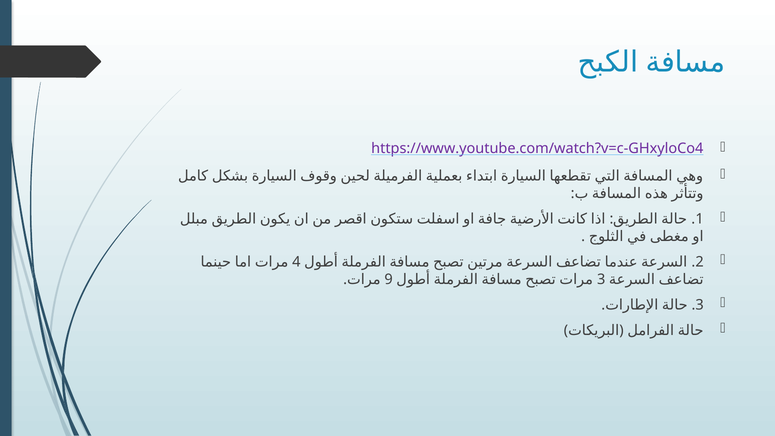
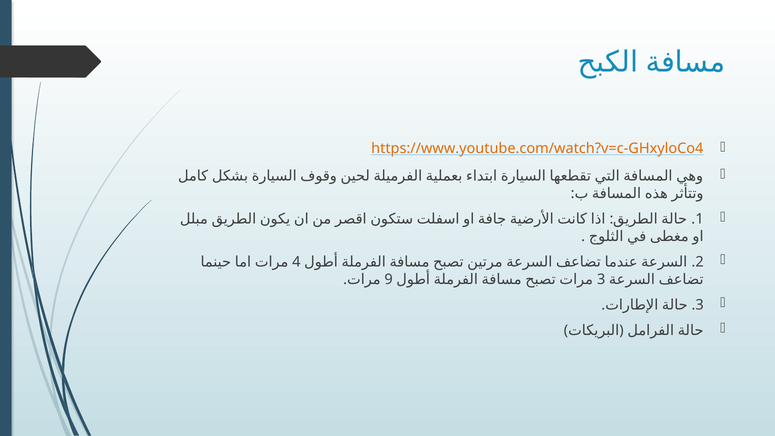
https://www.youtube.com/watch?v=c-GHxyloCo4 colour: purple -> orange (537, 148)
